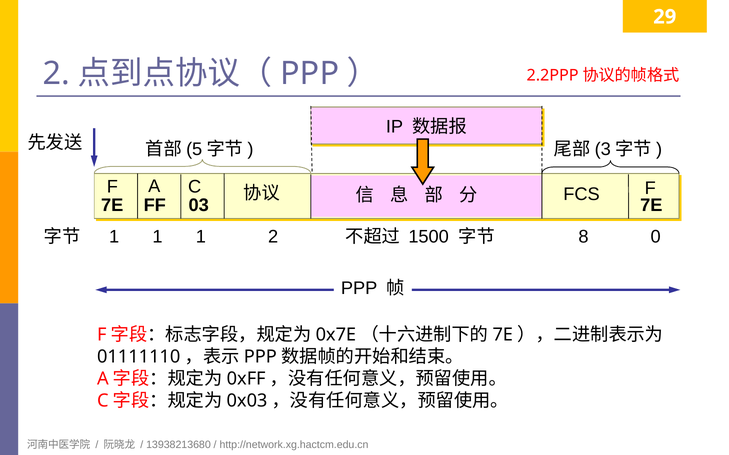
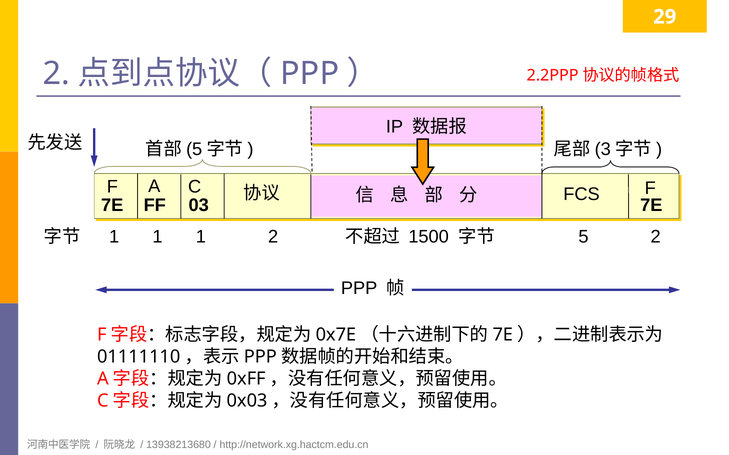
0: 0 -> 2 (656, 237)
8: 8 -> 5 (584, 237)
